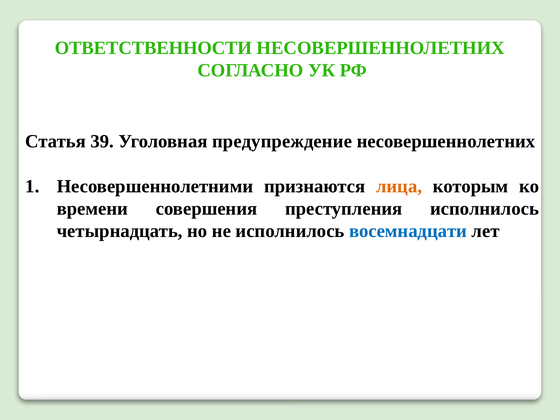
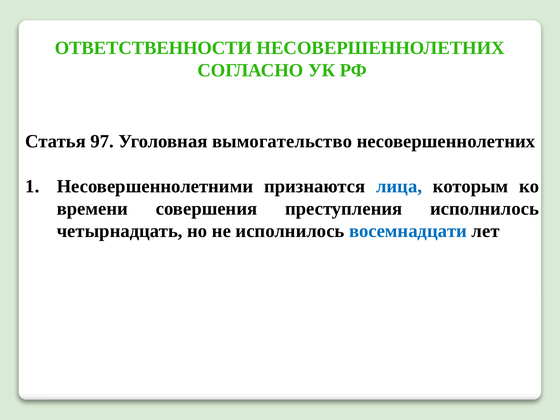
39: 39 -> 97 (102, 141)
предупреждение: предупреждение -> вымогательство (282, 141)
лица colour: orange -> blue (399, 186)
